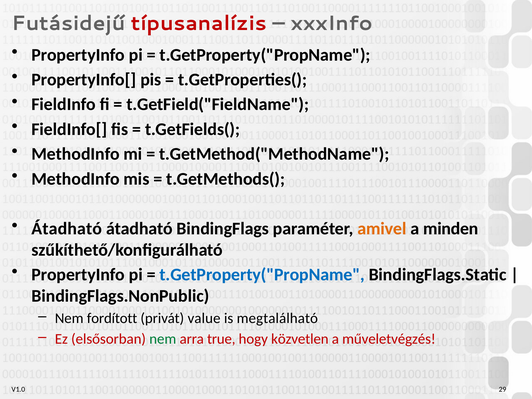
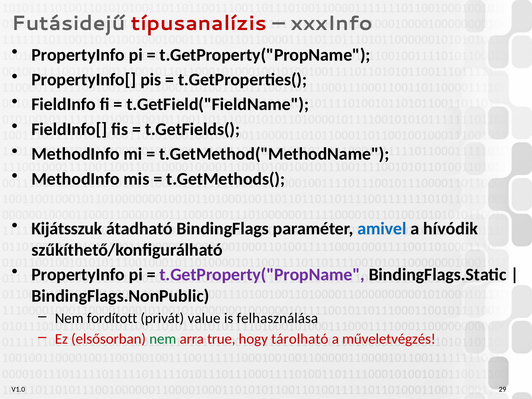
Átadható: Átadható -> Kijátsszuk (67, 229)
amivel colour: orange -> blue (382, 229)
minden: minden -> hívódik (451, 229)
t.GetProperty("PropName colour: blue -> purple (262, 275)
megtalálható: megtalálható -> felhasználása (277, 318)
közvetlen: közvetlen -> tárolható (300, 339)
